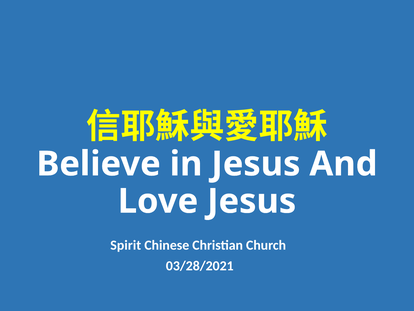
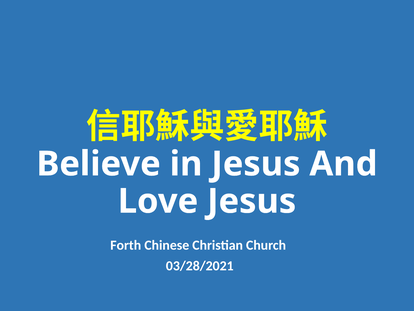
Spirit: Spirit -> Forth (126, 245)
